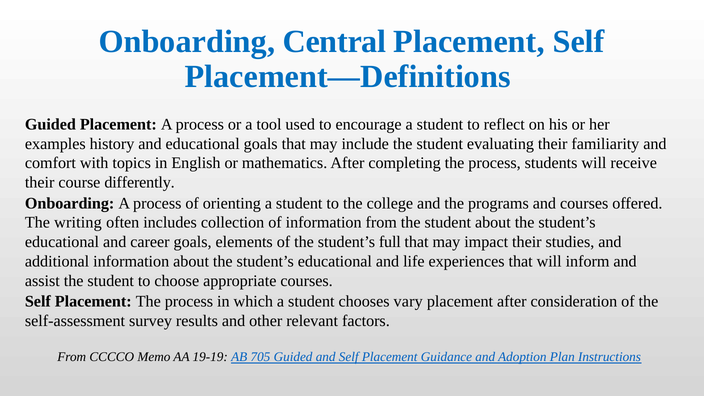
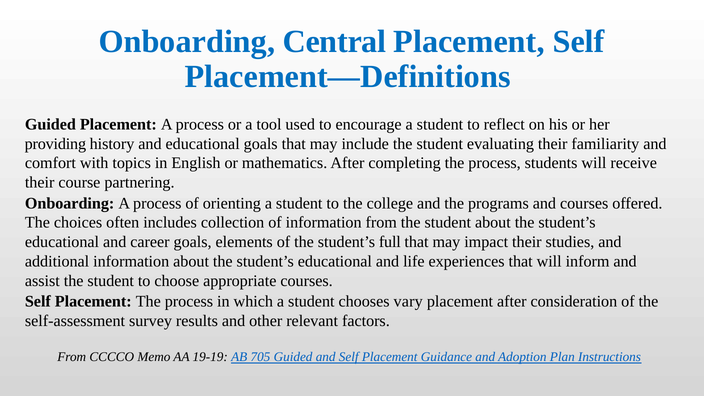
examples: examples -> providing (55, 144)
differently: differently -> partnering (139, 182)
writing: writing -> choices (78, 223)
